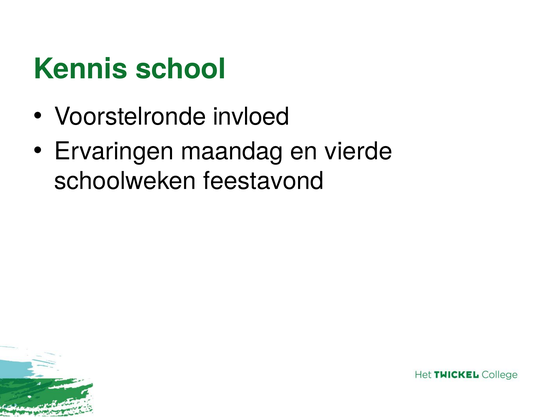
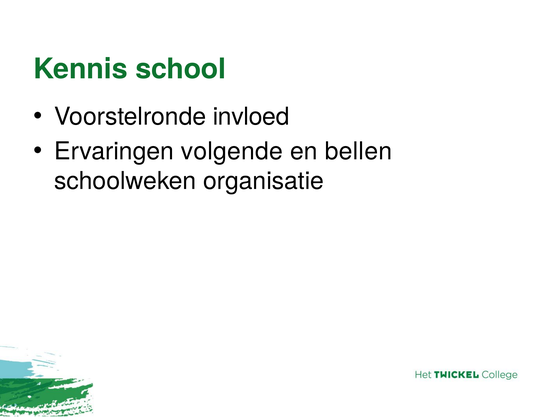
maandag: maandag -> volgende (232, 151)
vierde: vierde -> bellen (359, 151)
feestavond: feestavond -> organisatie (264, 181)
